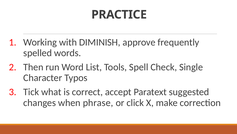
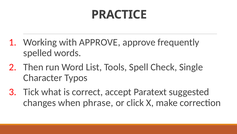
with DIMINISH: DIMINISH -> APPROVE (100, 42)
